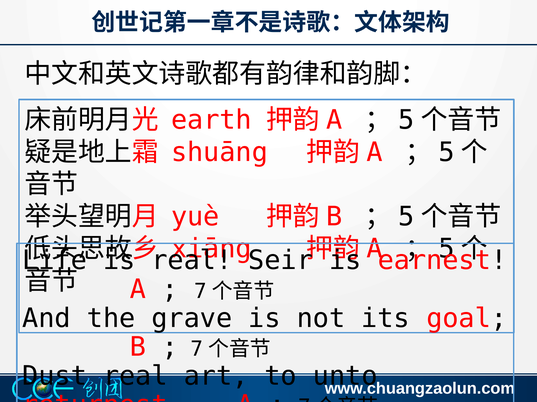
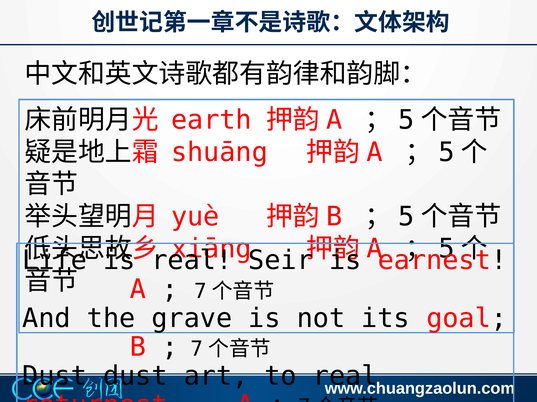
Dust real: real -> dust (135, 377)
to unto: unto -> real (345, 377)
